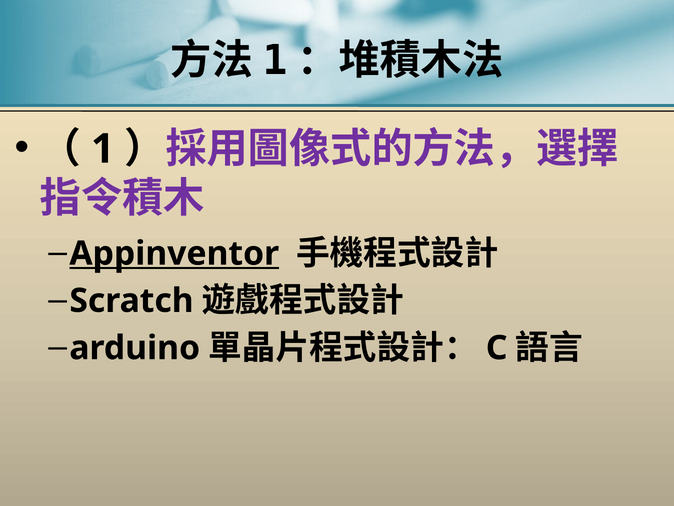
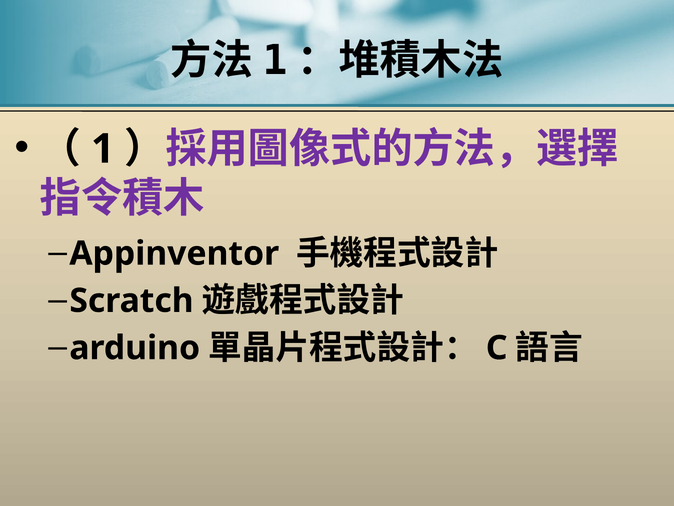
Appinventor underline: present -> none (174, 253)
